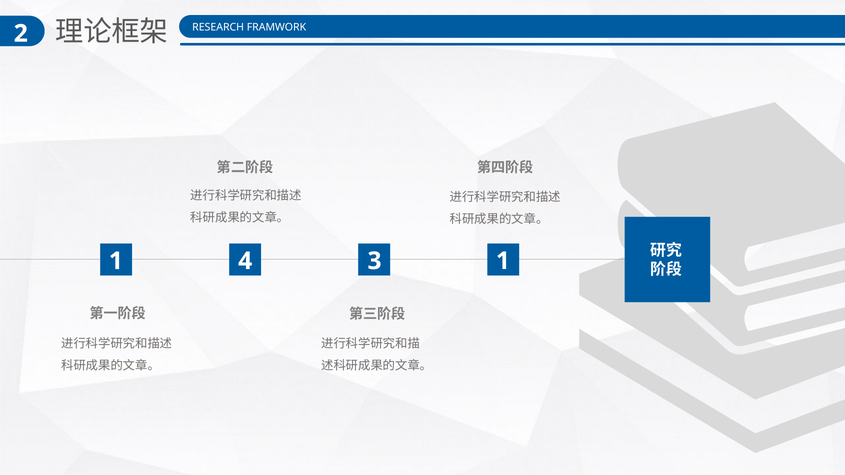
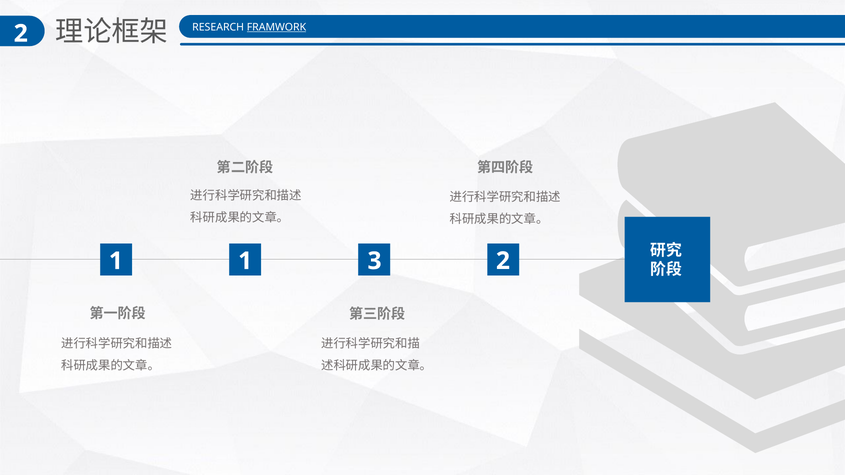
FRAMWORK underline: none -> present (276, 27)
1 4: 4 -> 1 (245, 261)
3 1: 1 -> 2 (503, 261)
